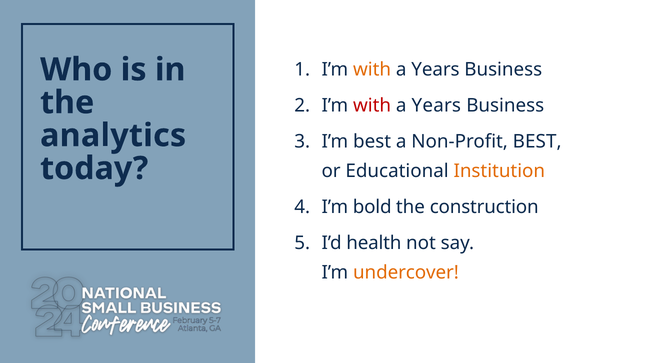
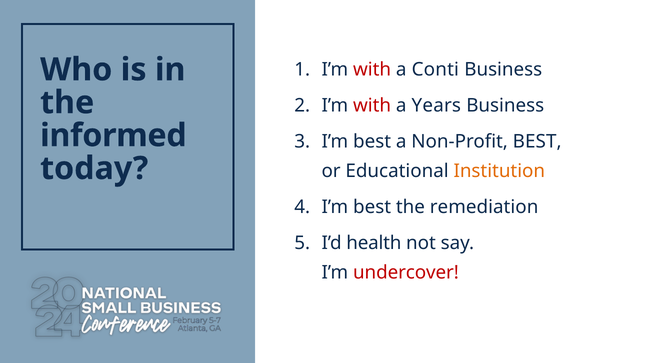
with colour: orange -> red (372, 69)
Years: Years -> Conti (435, 69)
analytics: analytics -> informed (113, 135)
bold: bold -> best (372, 207)
construction: construction -> remediation (484, 207)
undercover colour: orange -> red (406, 272)
